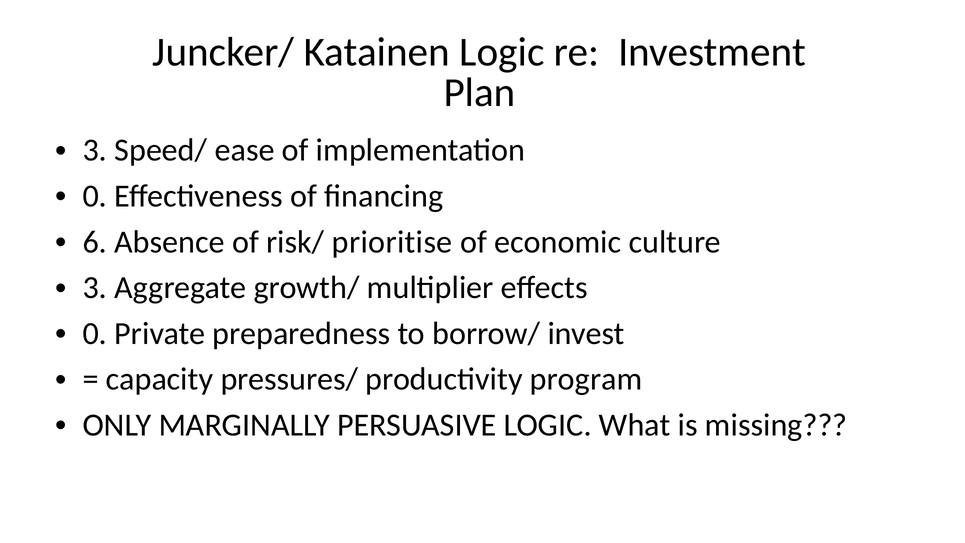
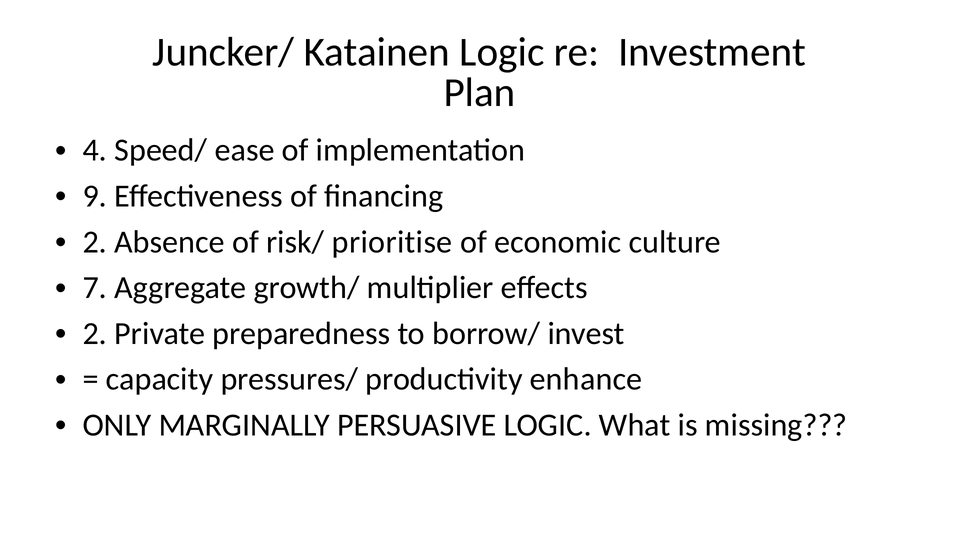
3: 3 -> 4 (95, 150)
0: 0 -> 9 (95, 196)
6: 6 -> 2 (95, 242)
3: 3 -> 7 (95, 288)
0: 0 -> 2 (95, 333)
program: program -> enhance (586, 379)
